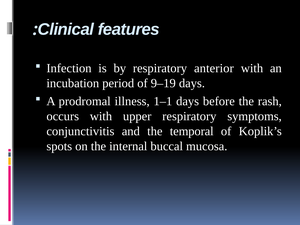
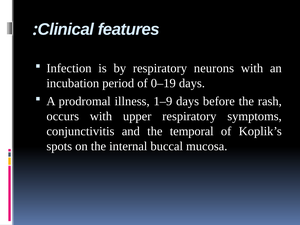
anterior: anterior -> neurons (214, 68)
9–19: 9–19 -> 0–19 (163, 83)
1–1: 1–1 -> 1–9 (163, 101)
